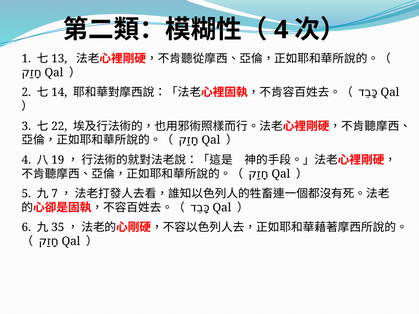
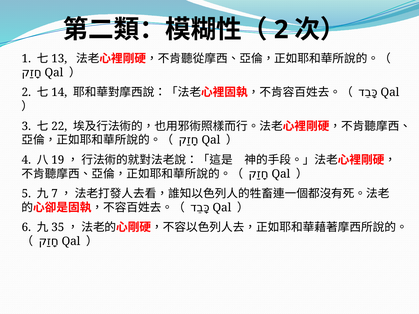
4: 4 -> 2 (281, 30)
